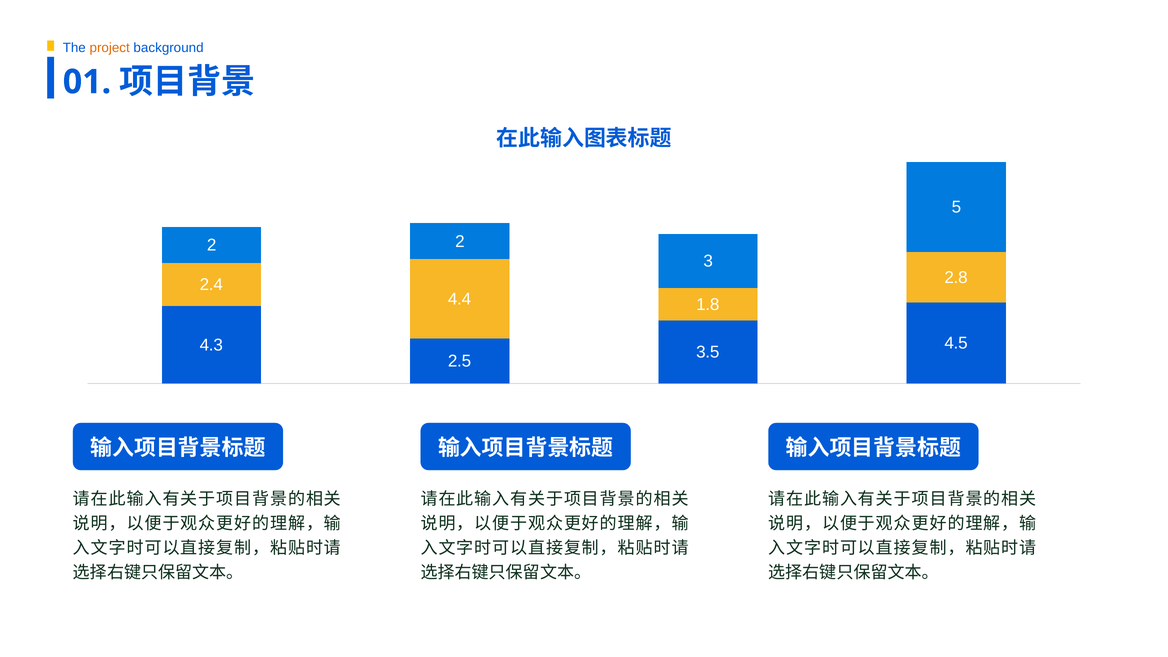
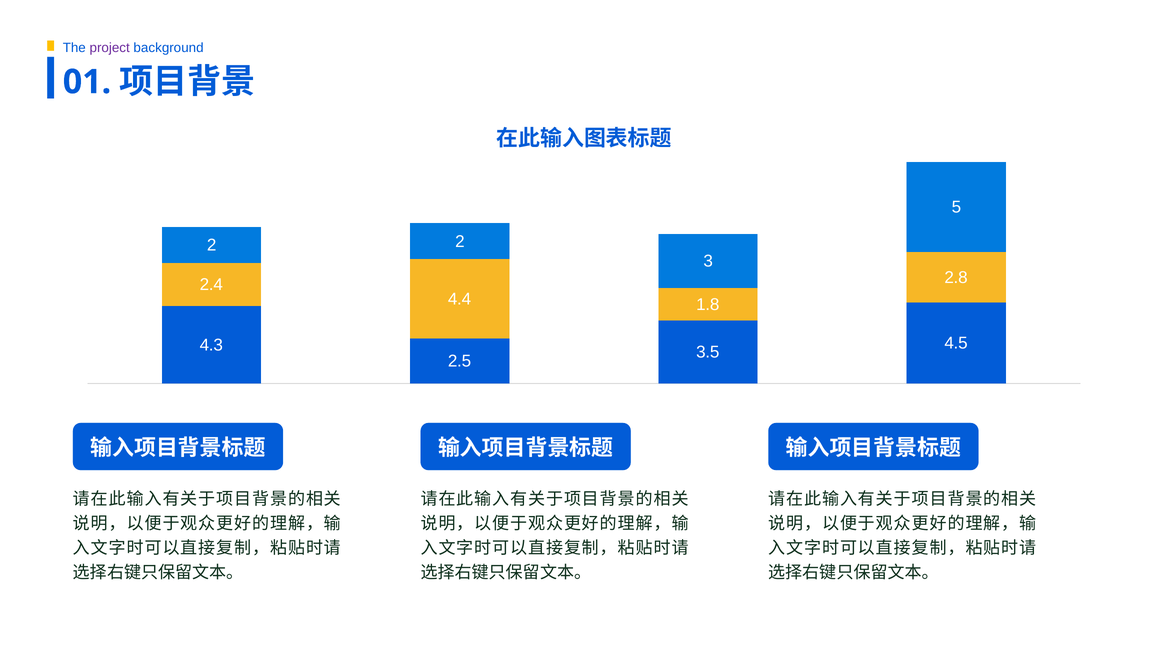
project colour: orange -> purple (110, 48)
